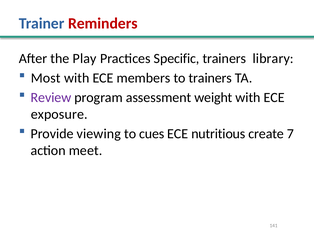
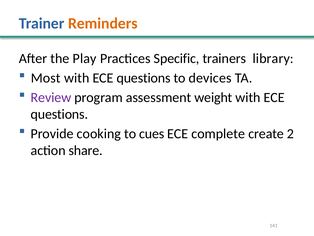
Reminders colour: red -> orange (103, 23)
members: members -> questions (144, 78)
to trainers: trainers -> devices (210, 78)
exposure: exposure -> questions (59, 114)
viewing: viewing -> cooking (99, 133)
nutritious: nutritious -> complete (218, 133)
7: 7 -> 2 (291, 133)
meet: meet -> share (86, 150)
